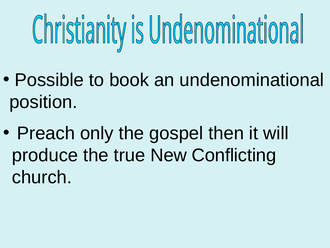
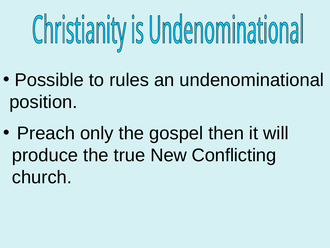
book: book -> rules (129, 80)
